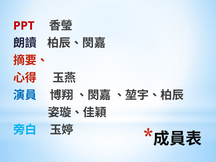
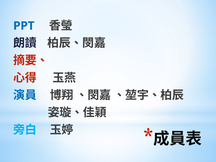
PPT colour: red -> blue (24, 26)
